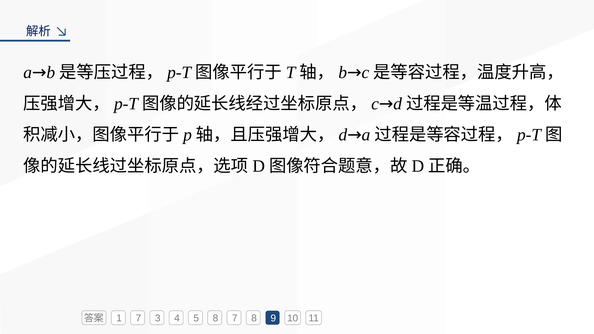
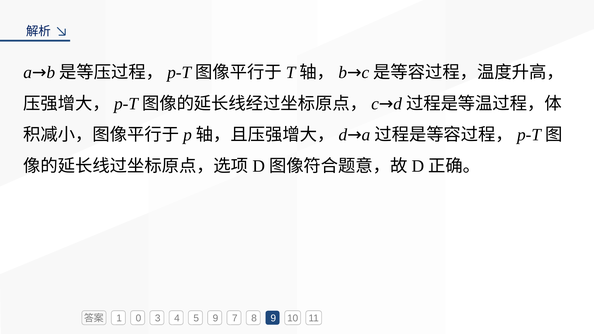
1 7: 7 -> 0 (138, 319)
5 8: 8 -> 9 (215, 319)
